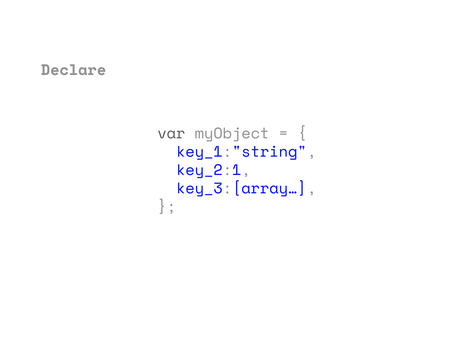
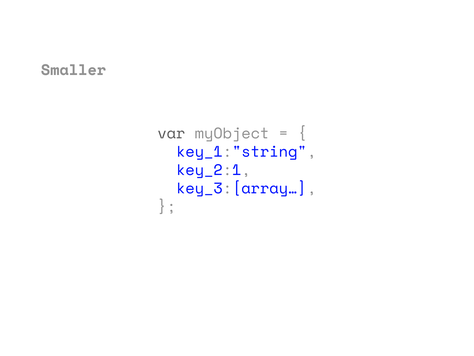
Declare: Declare -> Smaller (74, 70)
